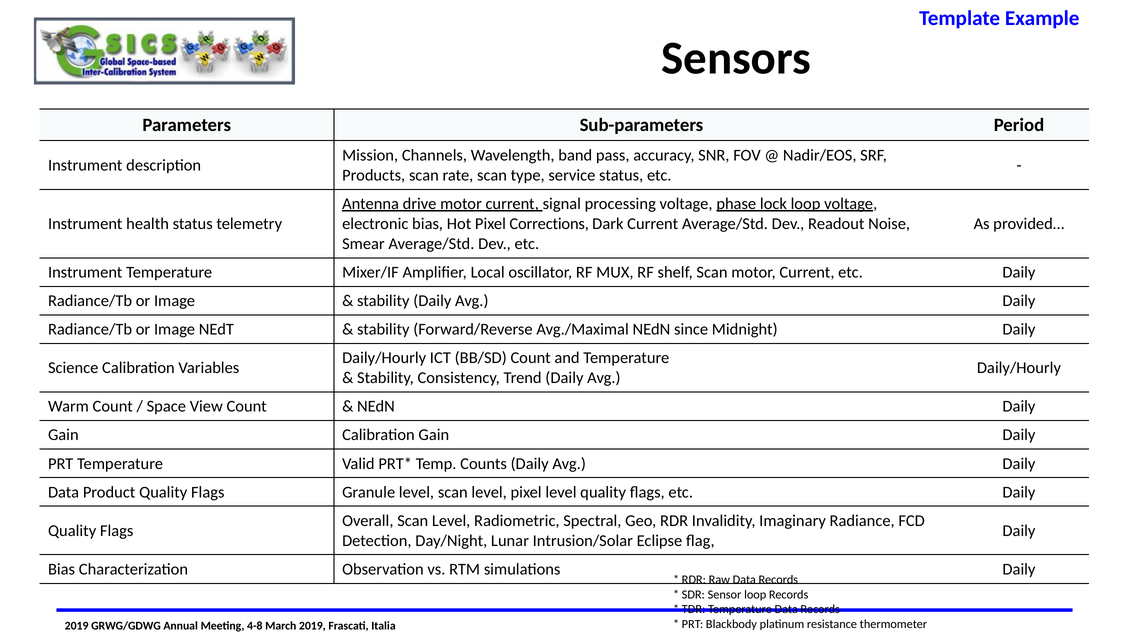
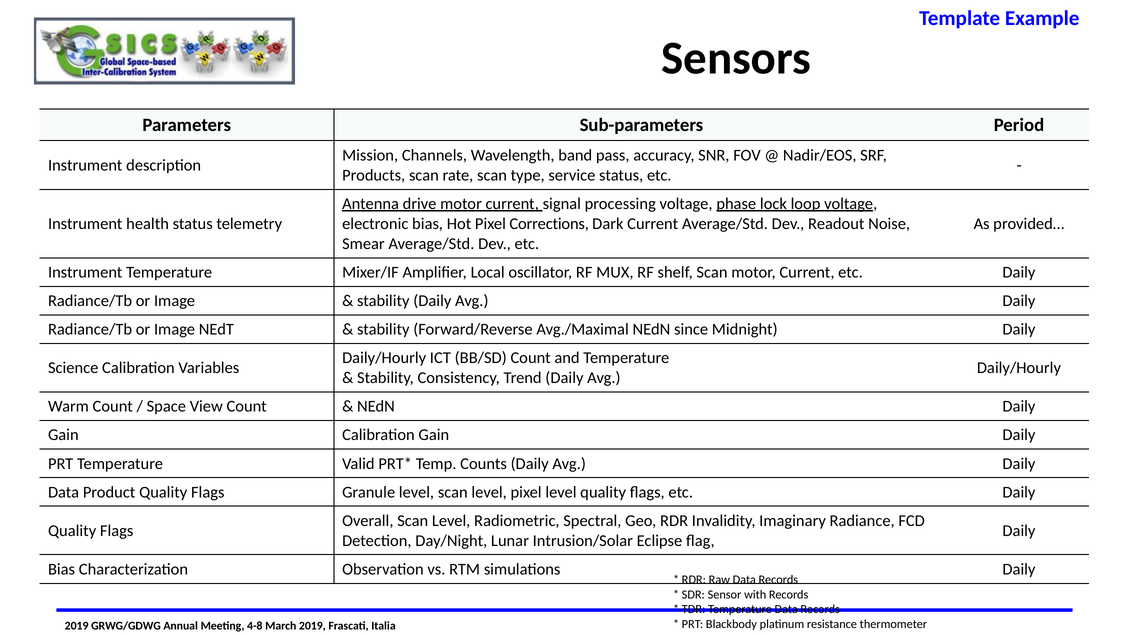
Sensor loop: loop -> with (755, 595)
